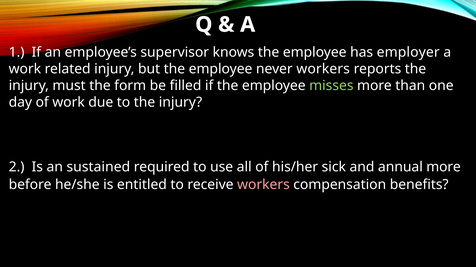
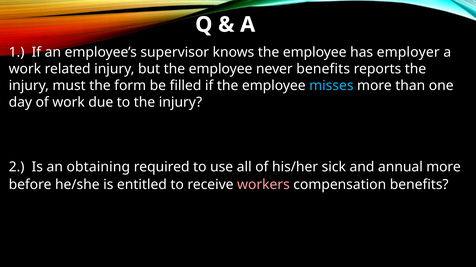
never workers: workers -> benefits (323, 69)
misses colour: light green -> light blue (331, 86)
sustained: sustained -> obtaining (98, 167)
